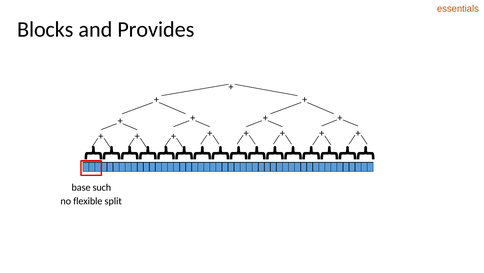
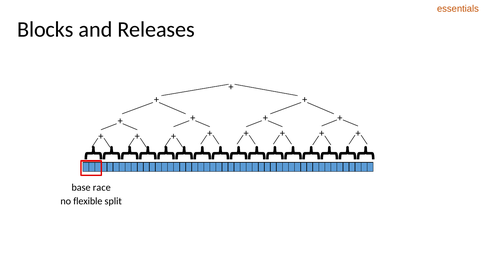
Provides: Provides -> Releases (156, 29)
such: such -> race (102, 187)
